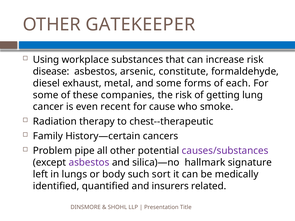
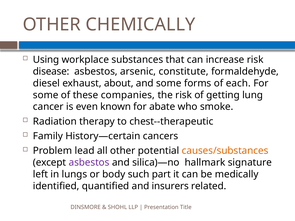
GATEKEEPER: GATEKEEPER -> CHEMICALLY (140, 25)
metal: metal -> about (119, 83)
recent: recent -> known (116, 107)
cause: cause -> abate (162, 107)
pipe: pipe -> lead (85, 151)
causes/substances colour: purple -> orange (225, 151)
sort: sort -> part (161, 174)
